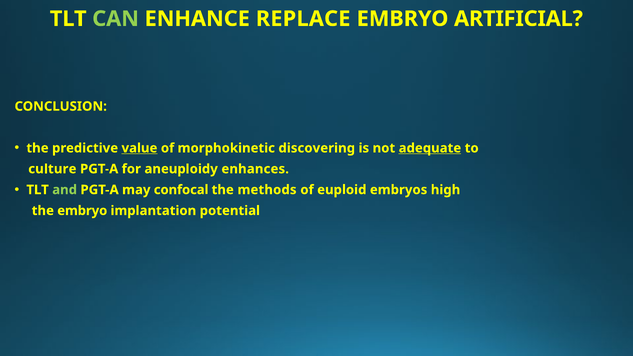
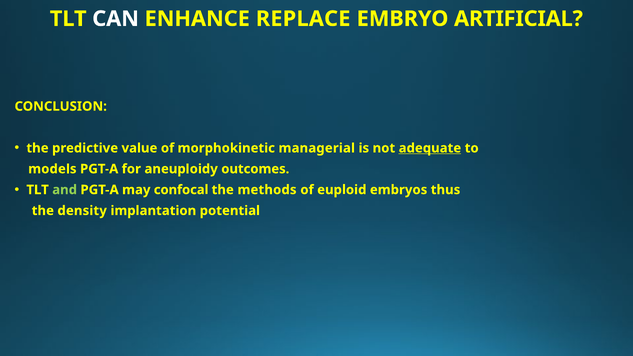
CAN colour: light green -> white (116, 19)
value underline: present -> none (139, 148)
discovering: discovering -> managerial (317, 148)
culture: culture -> models (52, 169)
enhances: enhances -> outcomes (255, 169)
high: high -> thus (446, 190)
the embryo: embryo -> density (82, 211)
